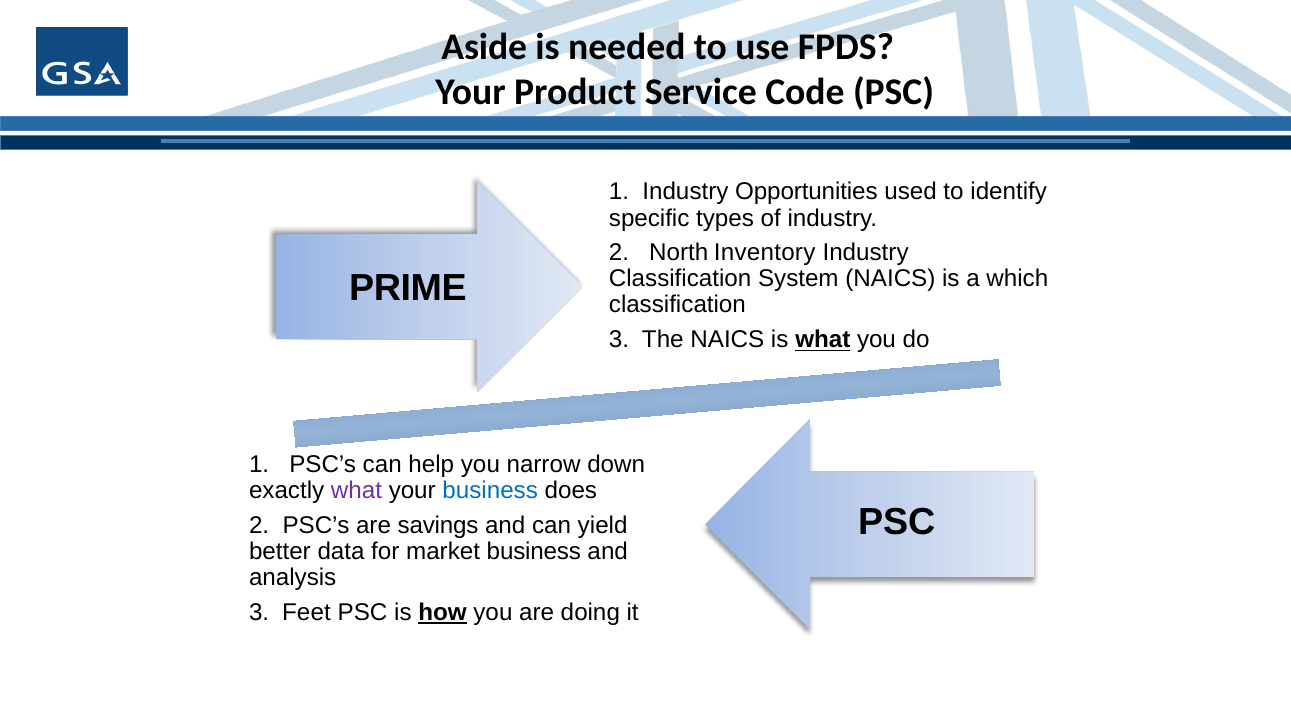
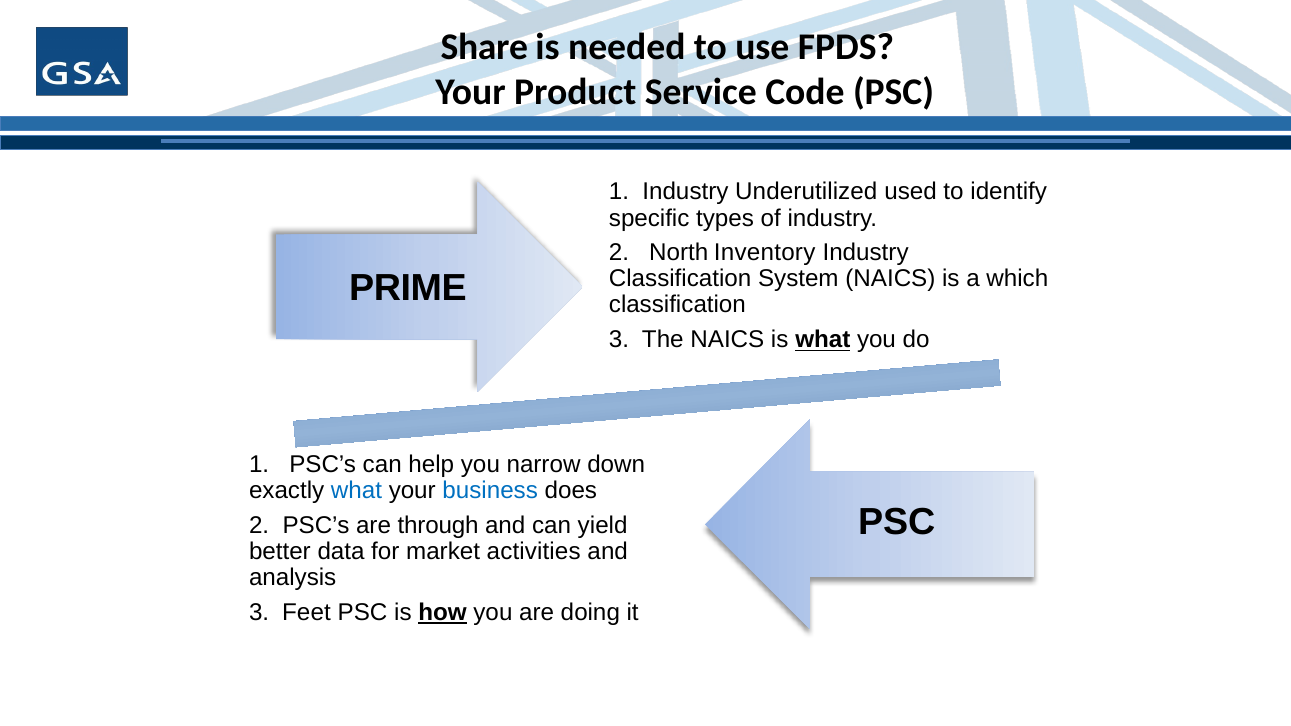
Aside: Aside -> Share (484, 47)
Opportunities: Opportunities -> Underutilized (806, 192)
what colour: purple -> blue (356, 491)
savings: savings -> through (438, 526)
market business: business -> activities (534, 552)
